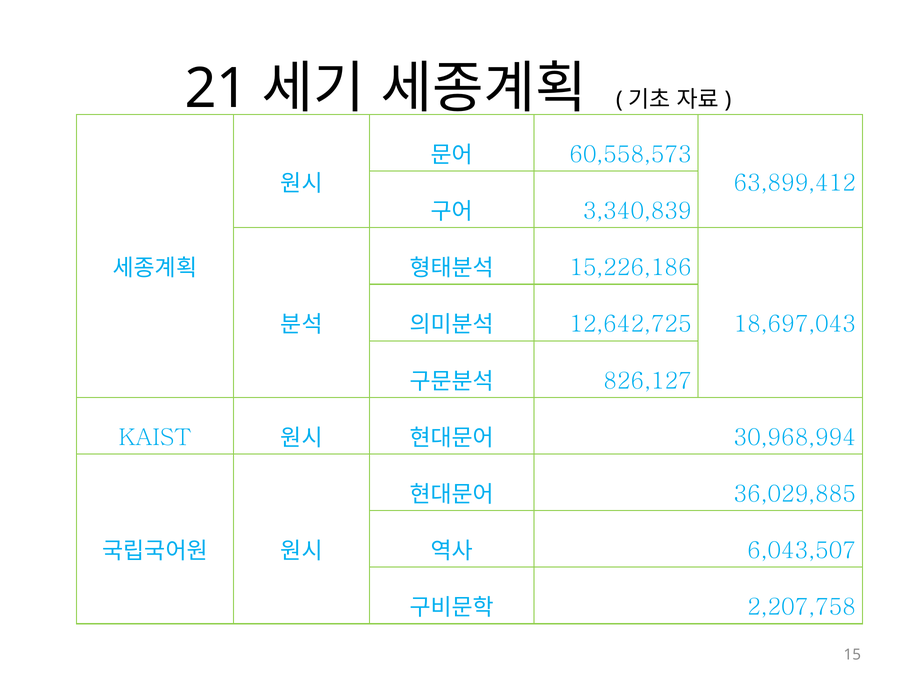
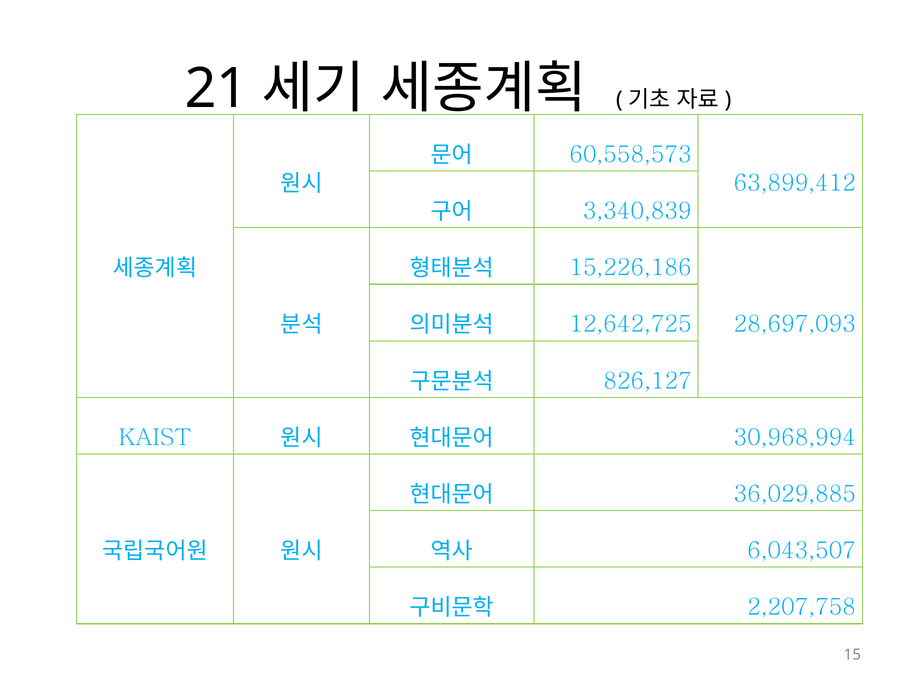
18,697,043: 18,697,043 -> 28,697,093 (795, 324)
